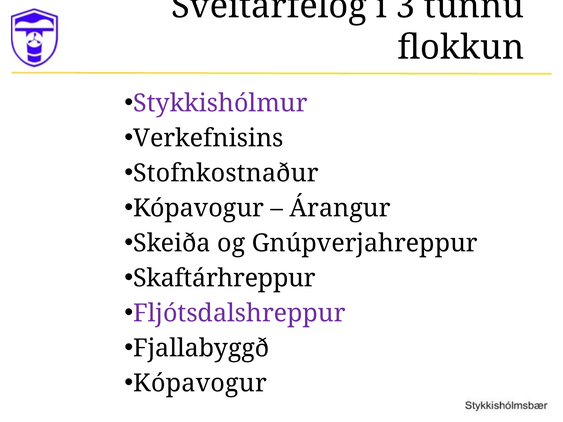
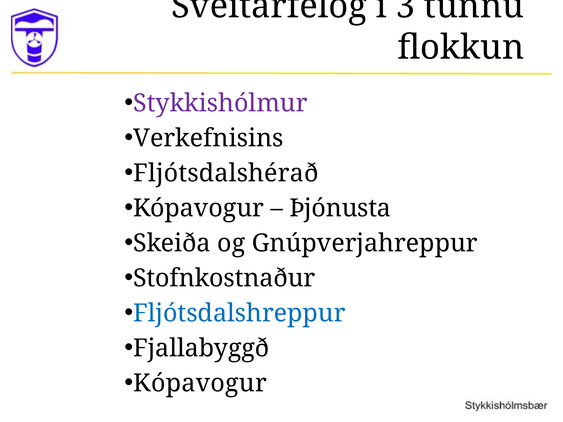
Stofnkostnaður: Stofnkostnaður -> Fljótsdalshérað (226, 173)
Árangur: Árangur -> Þjónusta (340, 208)
Skaftárhreppur: Skaftárhreppur -> Stofnkostnaður (224, 278)
Fljótsdalshreppur colour: purple -> blue (239, 313)
